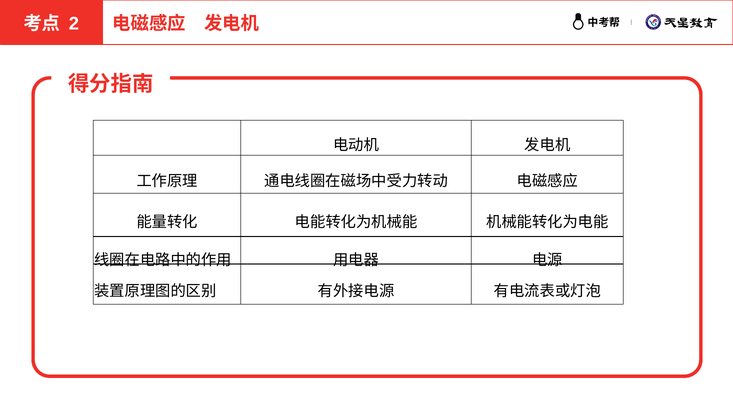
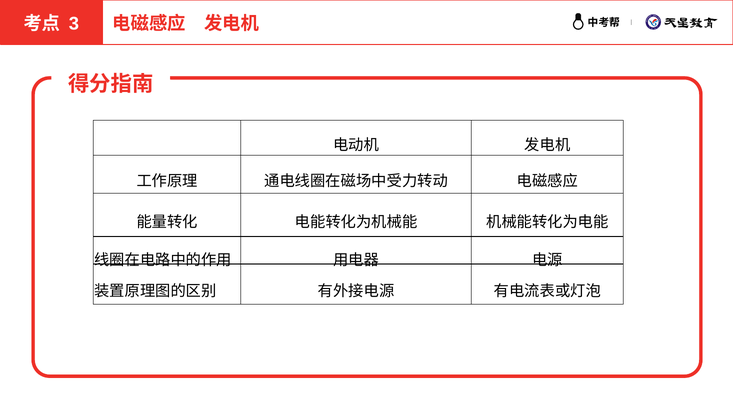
2: 2 -> 3 (74, 24)
